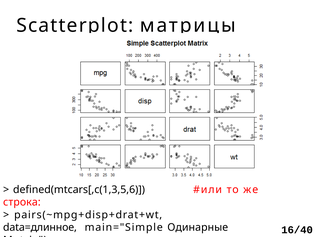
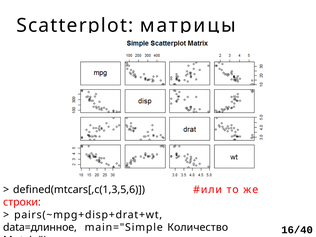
строка: строка -> строки (22, 202)
Одинарные: Одинарные -> Количество (198, 227)
